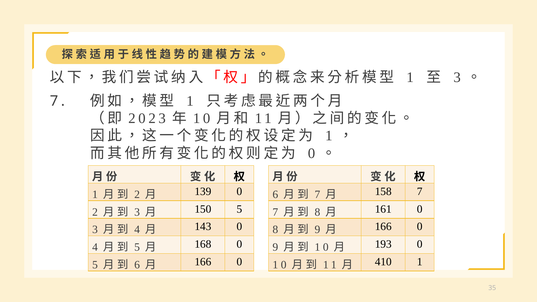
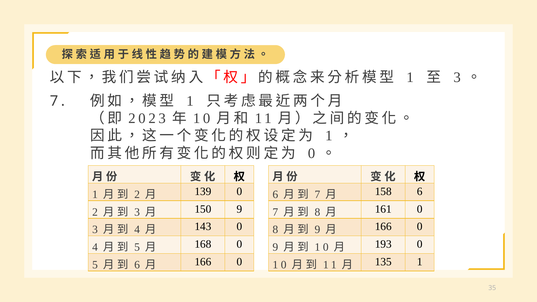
158 7: 7 -> 6 (420, 191)
150 5: 5 -> 9 (239, 209)
410: 410 -> 135 (383, 262)
